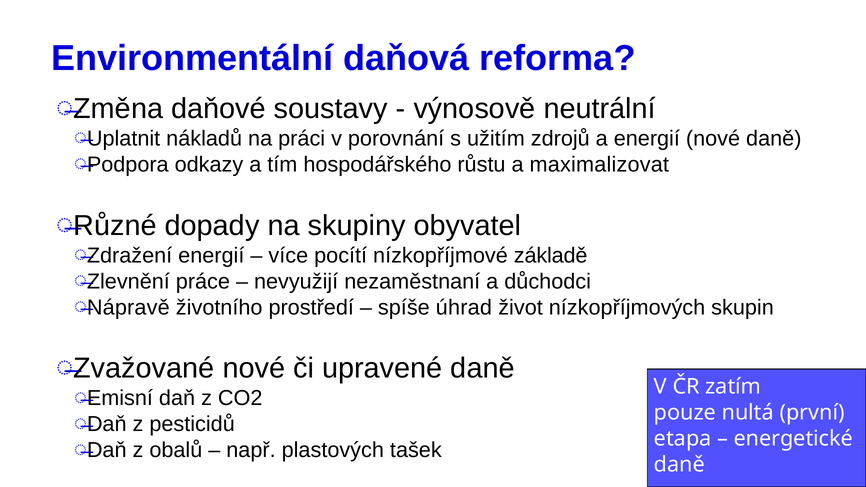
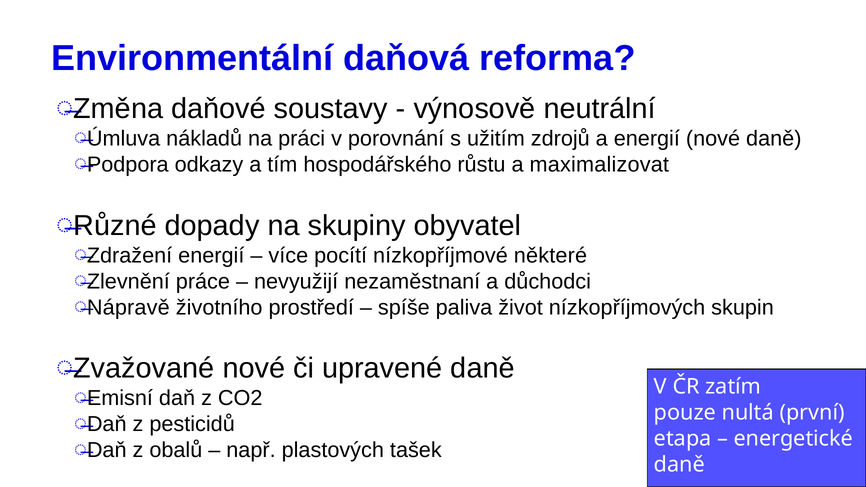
Uplatnit: Uplatnit -> Úmluva (124, 139)
základě: základě -> některé (550, 255)
úhrad: úhrad -> paliva (464, 307)
